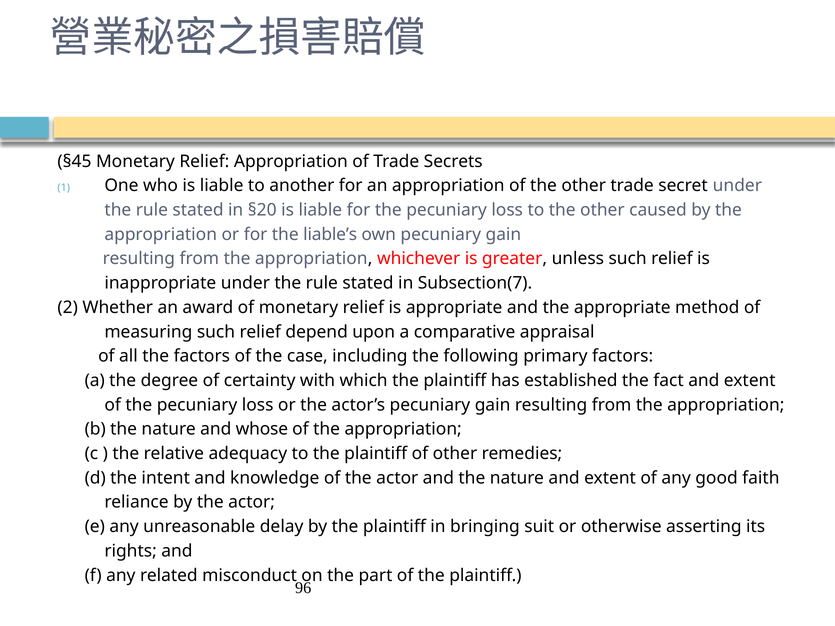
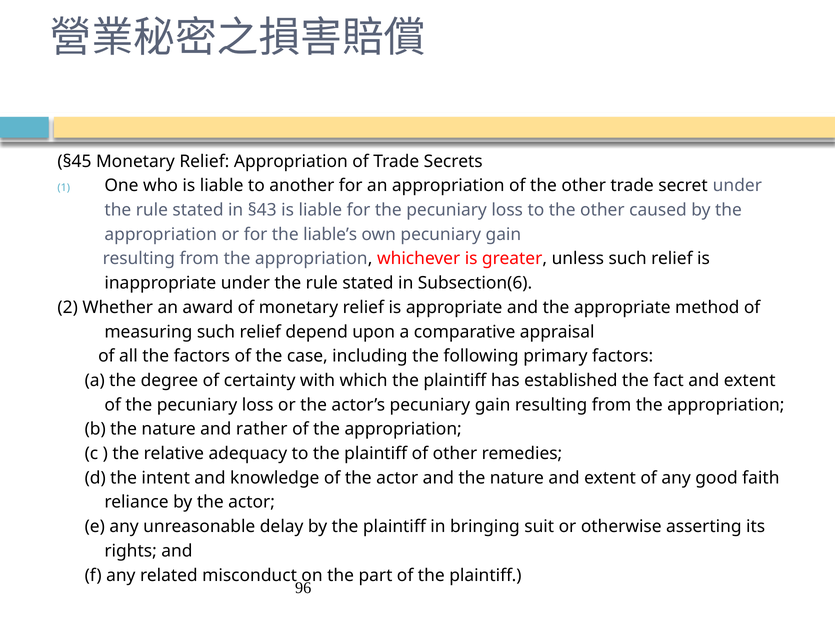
§20: §20 -> §43 (262, 210)
Subsection(7: Subsection(7 -> Subsection(6 (475, 283)
whose: whose -> rather (262, 429)
